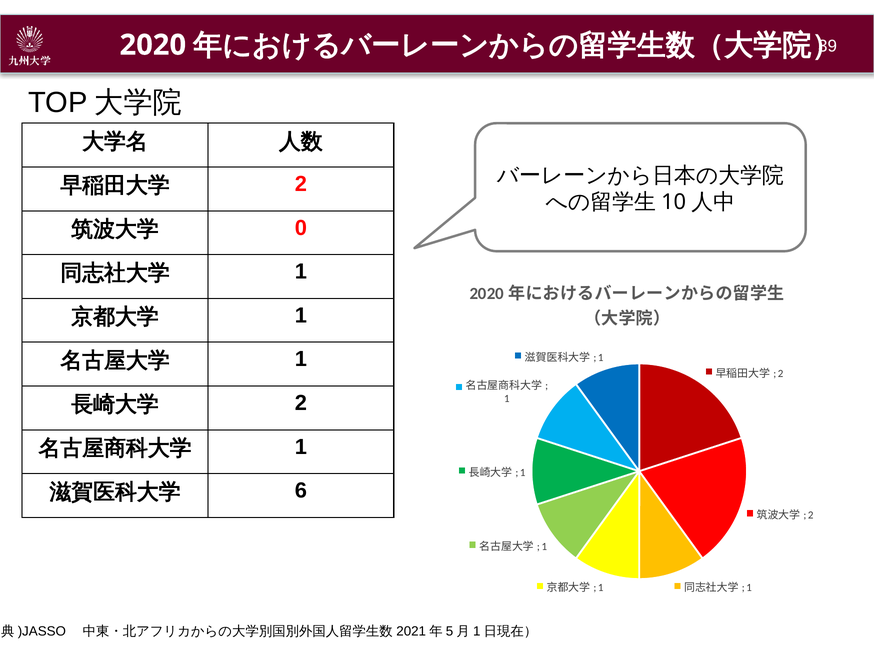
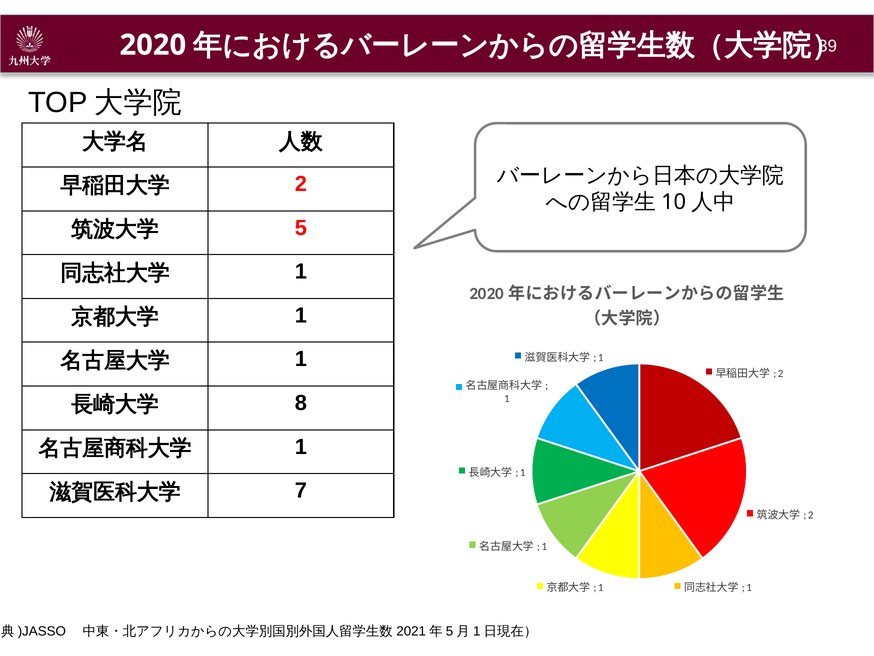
0: 0 -> 5 (301, 228)
2: 2 -> 8 (301, 403)
6: 6 -> 7 (301, 490)
